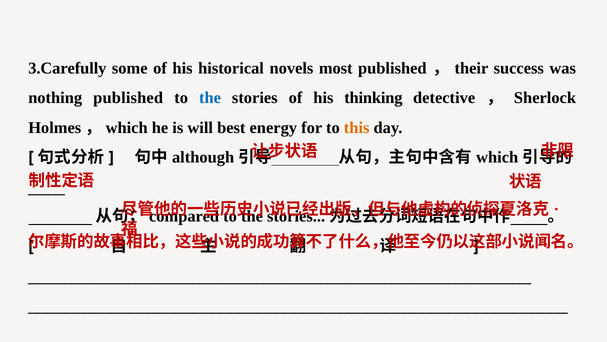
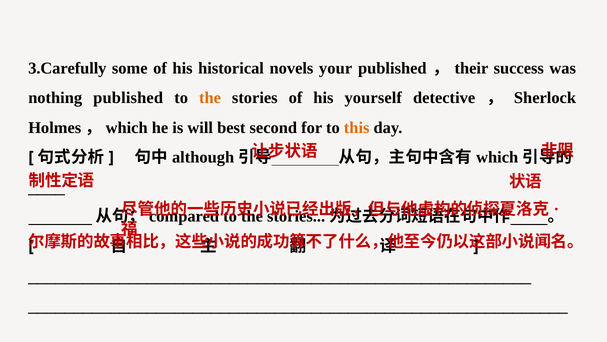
most: most -> your (336, 68)
the colour: blue -> orange (210, 98)
thinking: thinking -> yourself (373, 98)
energy: energy -> second (273, 128)
